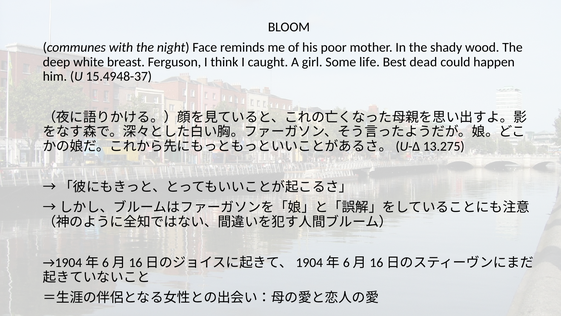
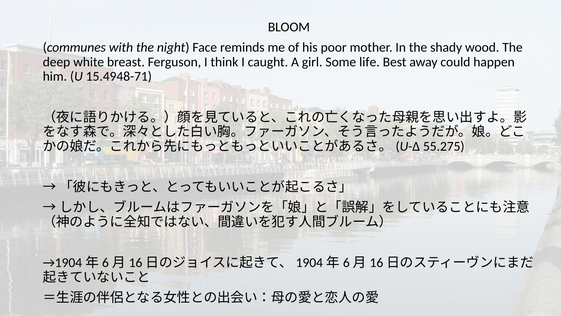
dead: dead -> away (424, 62)
15.4948-37: 15.4948-37 -> 15.4948-71 (119, 76)
13.275: 13.275 -> 55.275 (444, 146)
